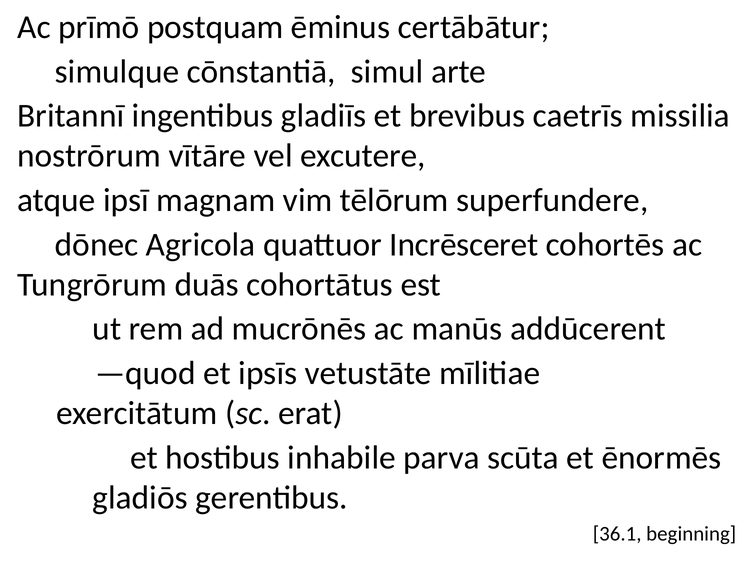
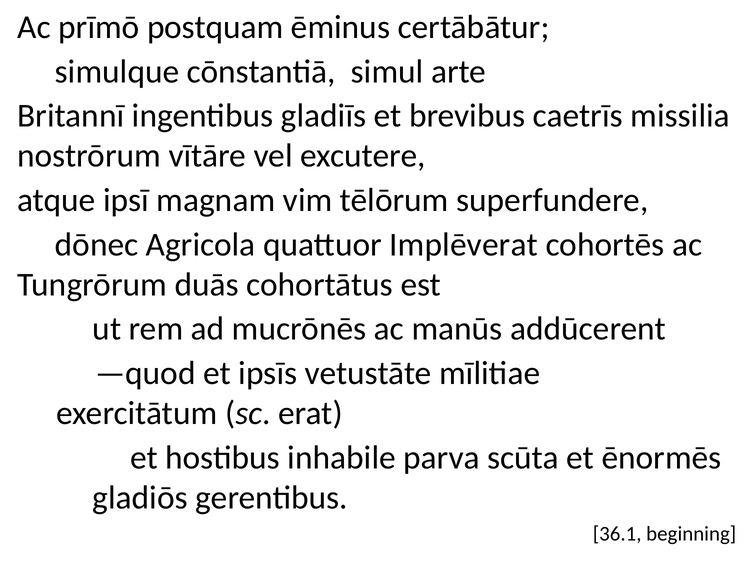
Incrēsceret: Incrēsceret -> Implēverat (464, 245)
